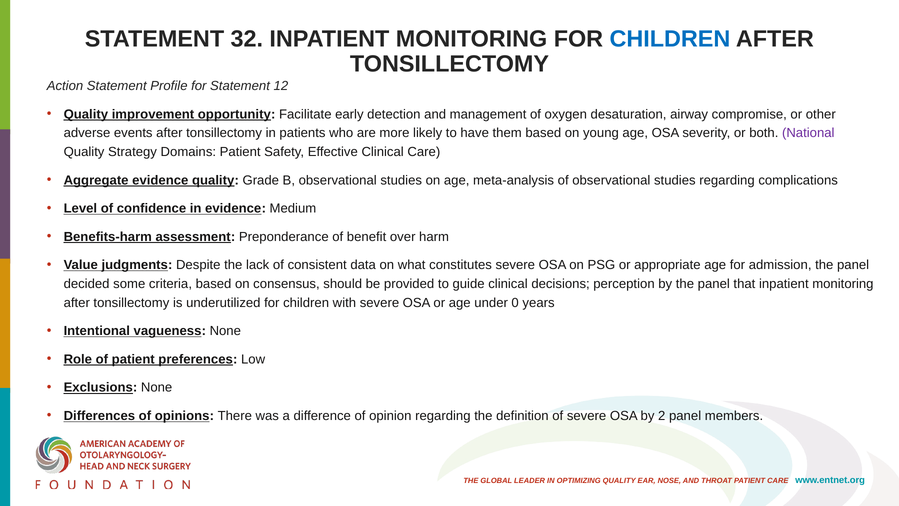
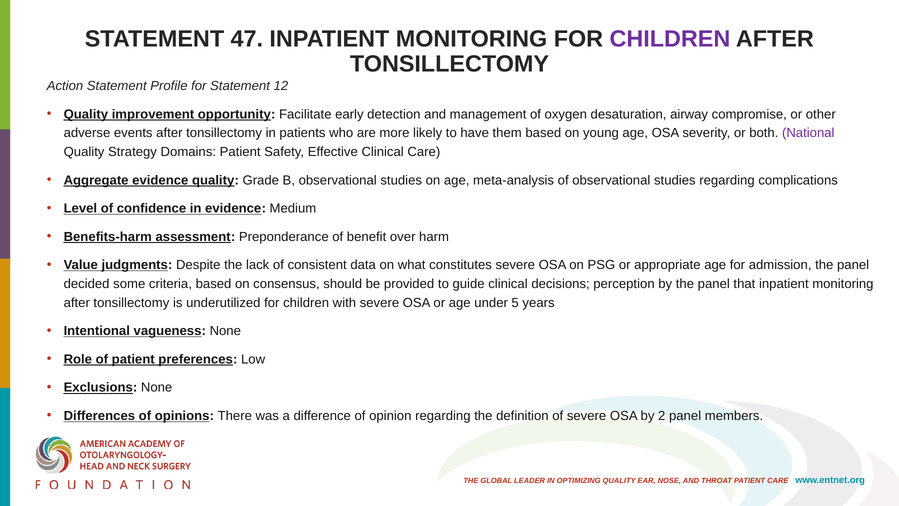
32: 32 -> 47 (247, 39)
CHILDREN colour: blue -> purple (670, 39)
0: 0 -> 5 (515, 303)
